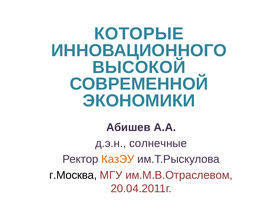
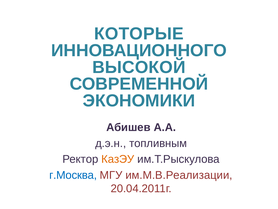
солнечные: солнечные -> топливным (158, 143)
г.Москва colour: black -> blue (73, 175)
им.М.В.Отраслевом: им.М.В.Отраслевом -> им.М.В.Реализации (179, 175)
